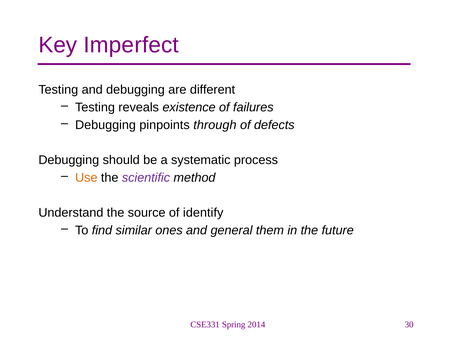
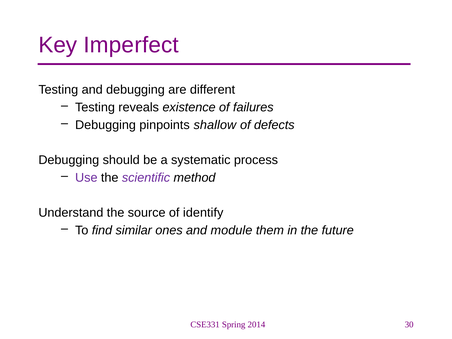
through: through -> shallow (215, 125)
Use colour: orange -> purple (86, 178)
general: general -> module (231, 230)
